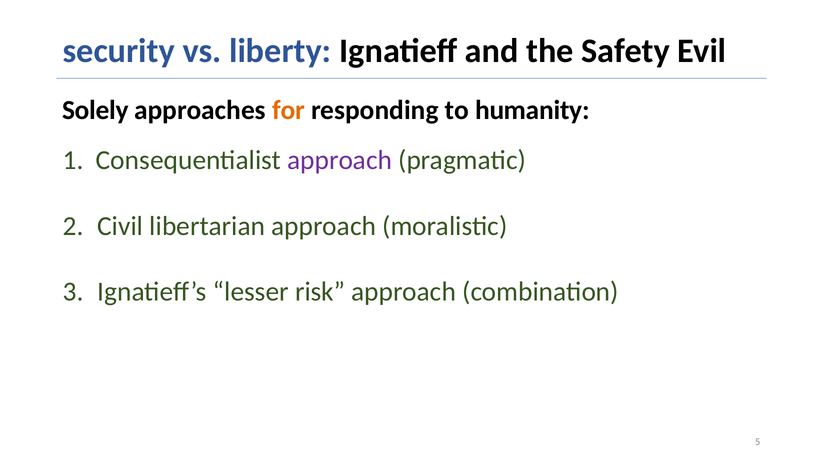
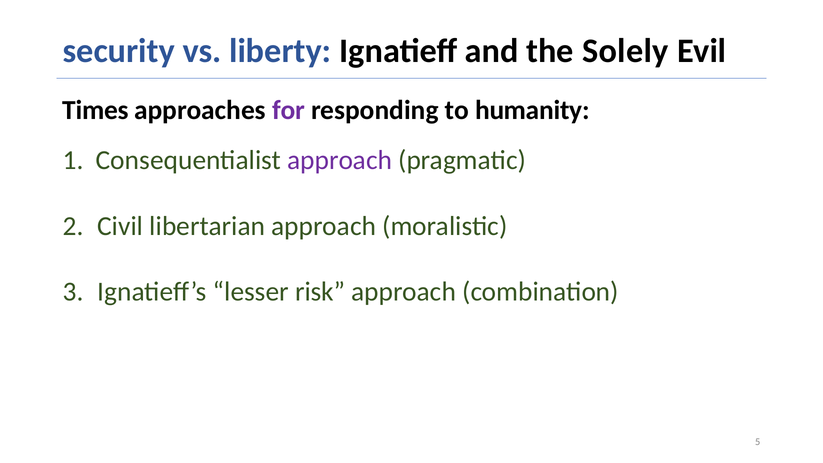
Safety: Safety -> Solely (625, 51)
Solely: Solely -> Times (95, 110)
for colour: orange -> purple (289, 110)
